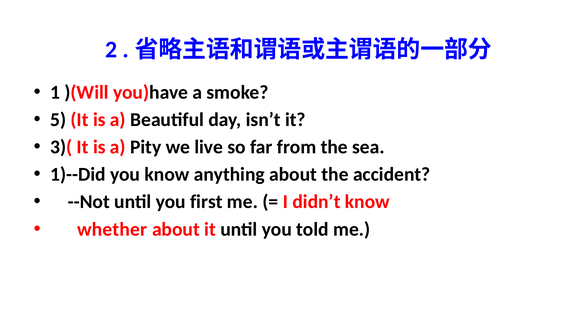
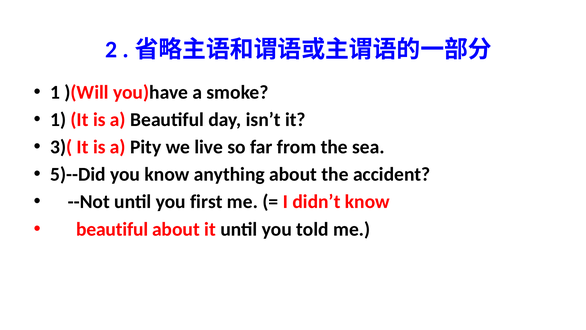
5: 5 -> 1 (58, 120)
1)--Did: 1)--Did -> 5)--Did (78, 174)
whether: whether -> beautiful (112, 229)
